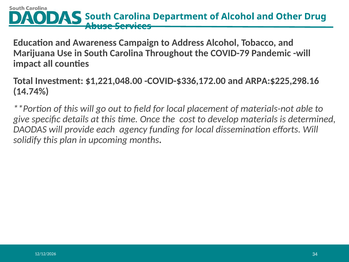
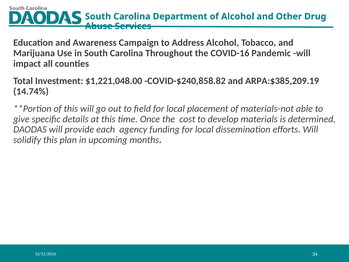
COVID-79: COVID-79 -> COVID-16 (230, 53)
COVID-$336,172.00: COVID-$336,172.00 -> COVID-$240,858.82 (185, 81)
ARPA:$225,298.16: ARPA:$225,298.16 -> ARPA:$385,209.19 (282, 81)
